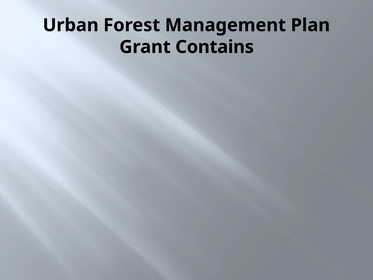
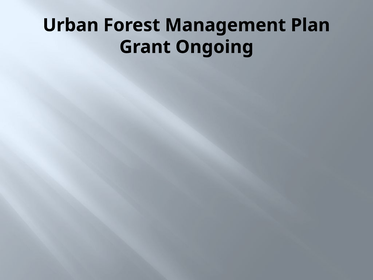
Contains: Contains -> Ongoing (214, 47)
